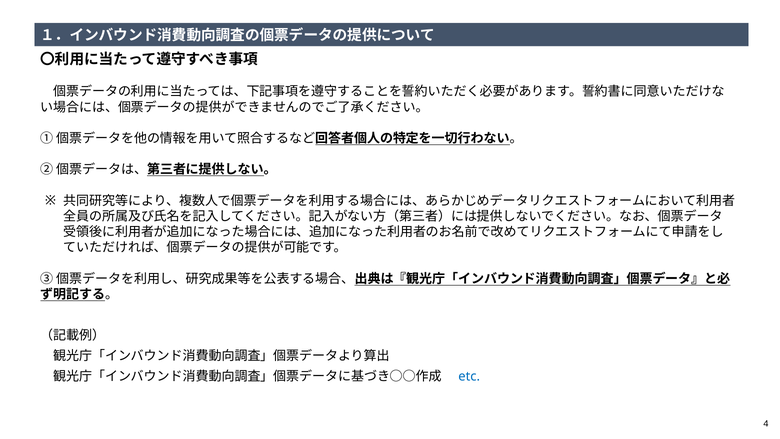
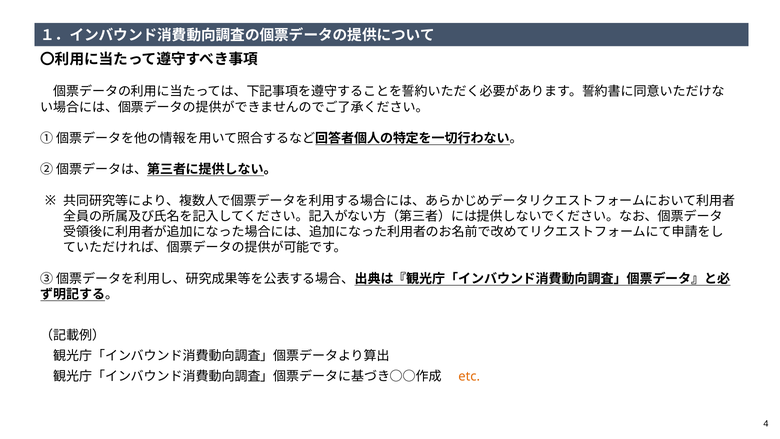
etc colour: blue -> orange (469, 376)
